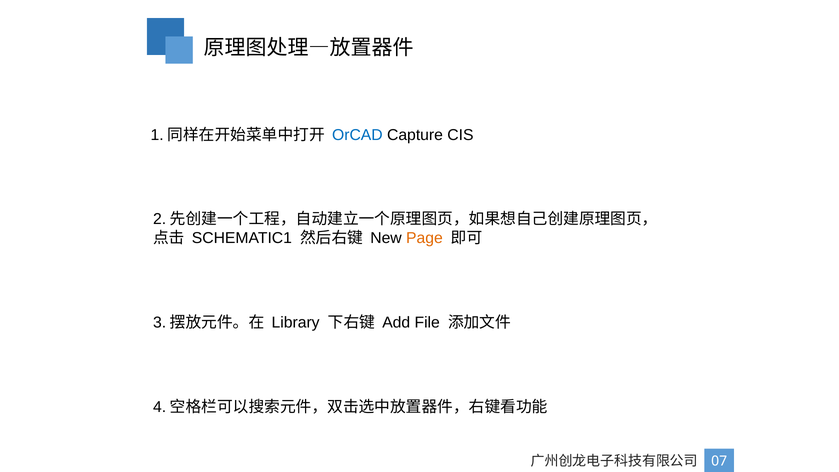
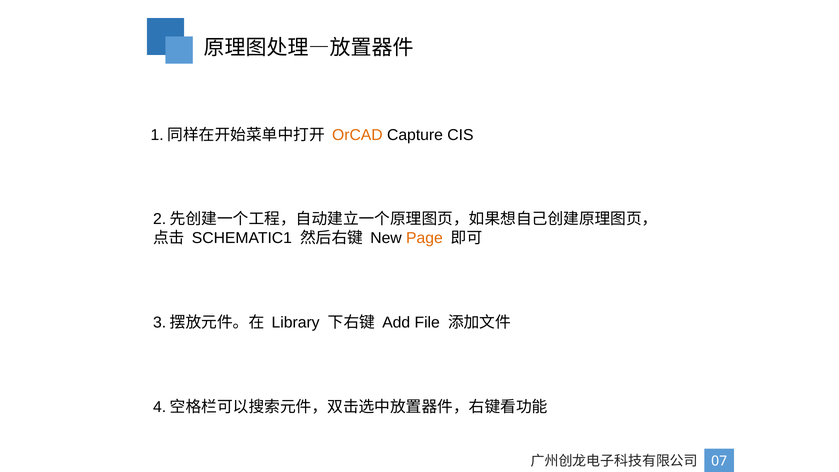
OrCAD colour: blue -> orange (357, 135)
